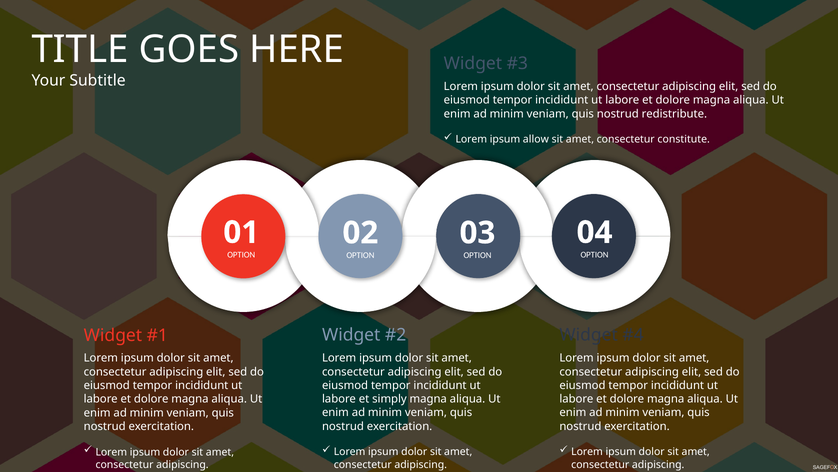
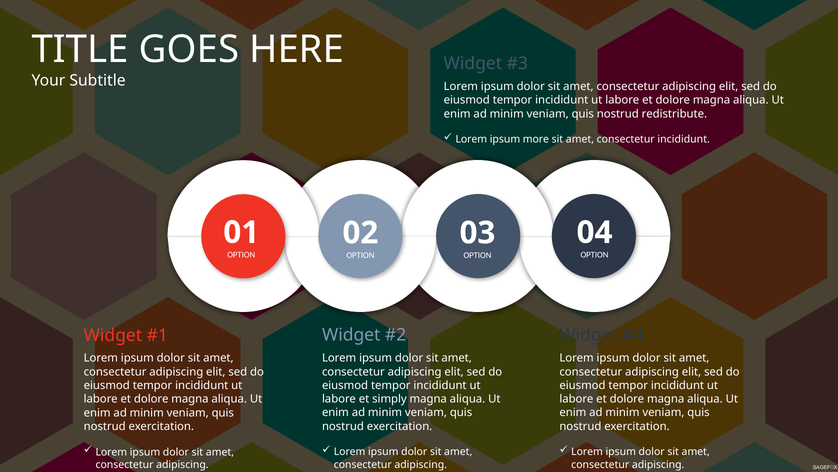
allow: allow -> more (536, 139)
consectetur constitute: constitute -> incididunt (684, 139)
